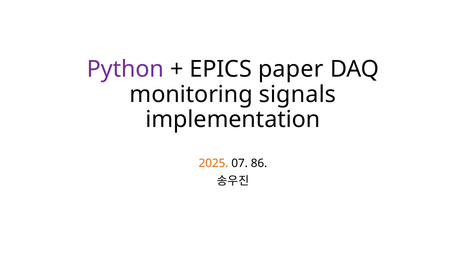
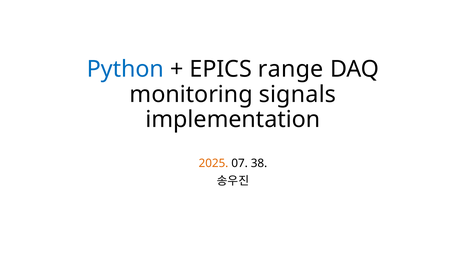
Python colour: purple -> blue (125, 69)
paper: paper -> range (291, 69)
86: 86 -> 38 (259, 163)
